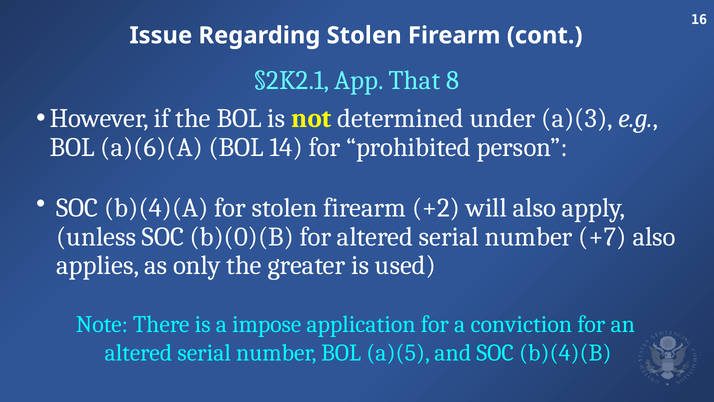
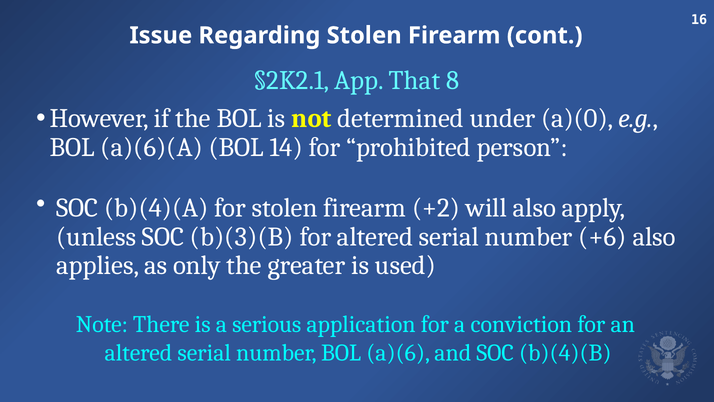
a)(3: a)(3 -> a)(0 (577, 118)
b)(0)(B: b)(0)(B -> b)(3)(B (242, 236)
+7: +7 -> +6 (603, 236)
impose: impose -> serious (267, 324)
a)(5: a)(5 -> a)(6 (398, 353)
